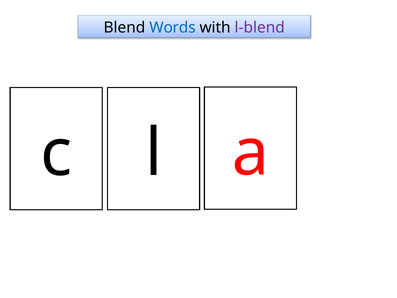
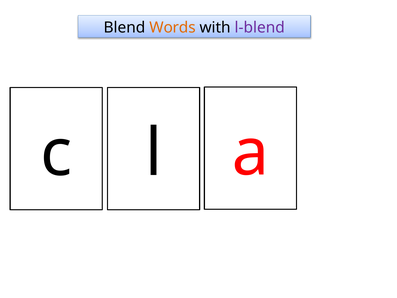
Words colour: blue -> orange (173, 27)
